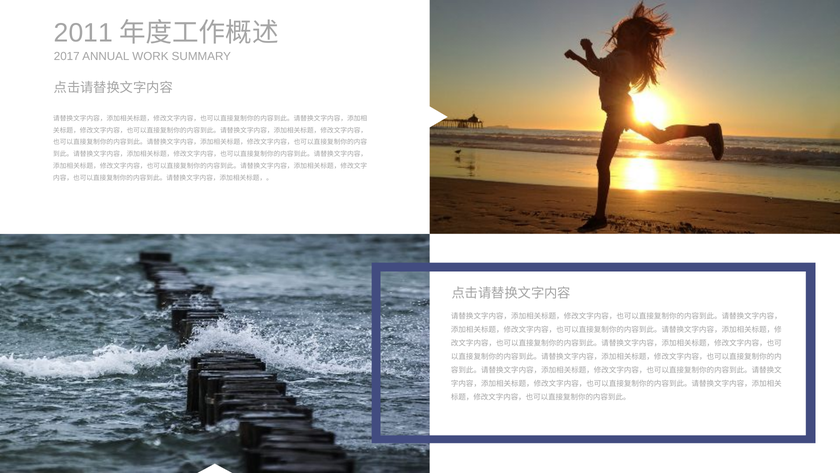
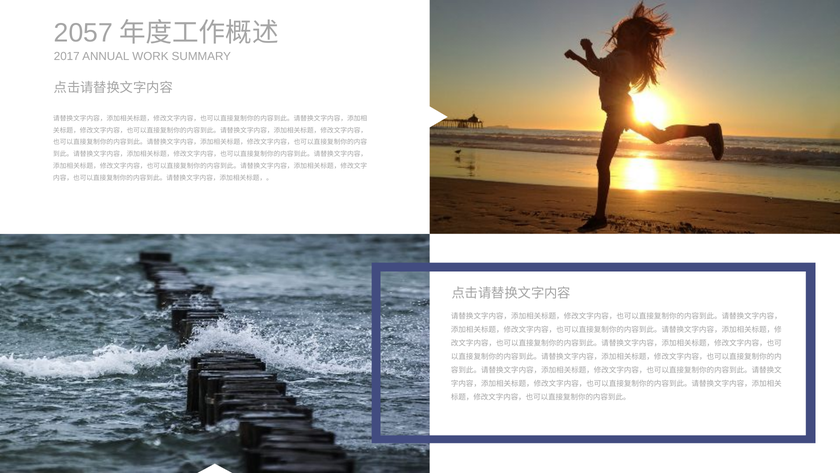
2011: 2011 -> 2057 (83, 33)
